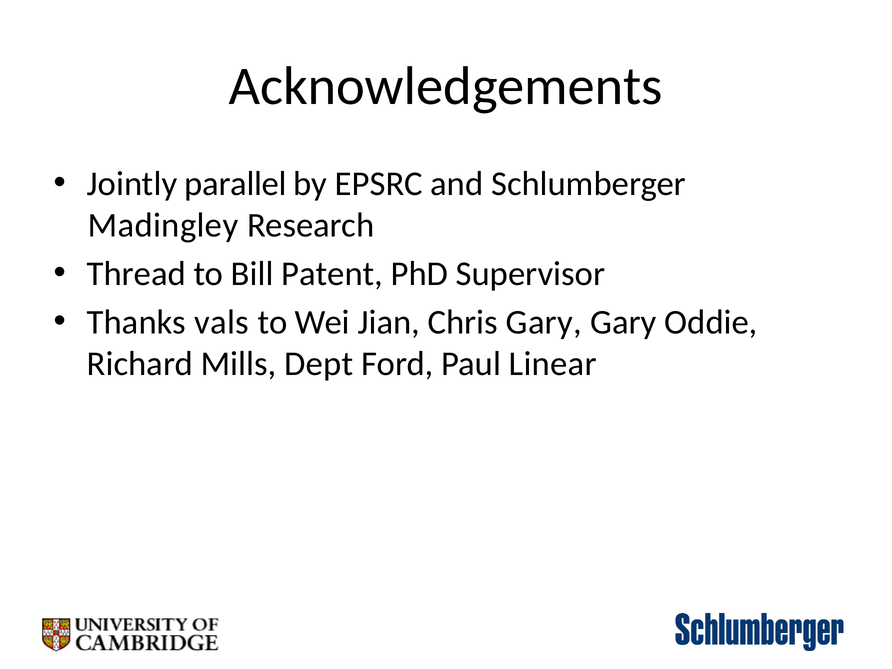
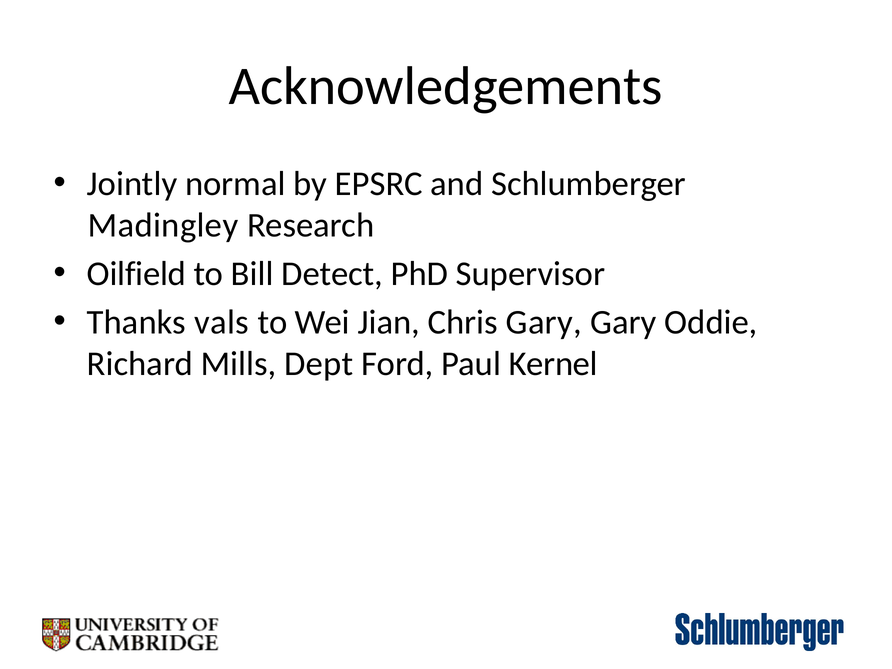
parallel: parallel -> normal (235, 184)
Thread: Thread -> Oilfield (136, 274)
Patent: Patent -> Detect (332, 274)
Linear: Linear -> Kernel (553, 364)
